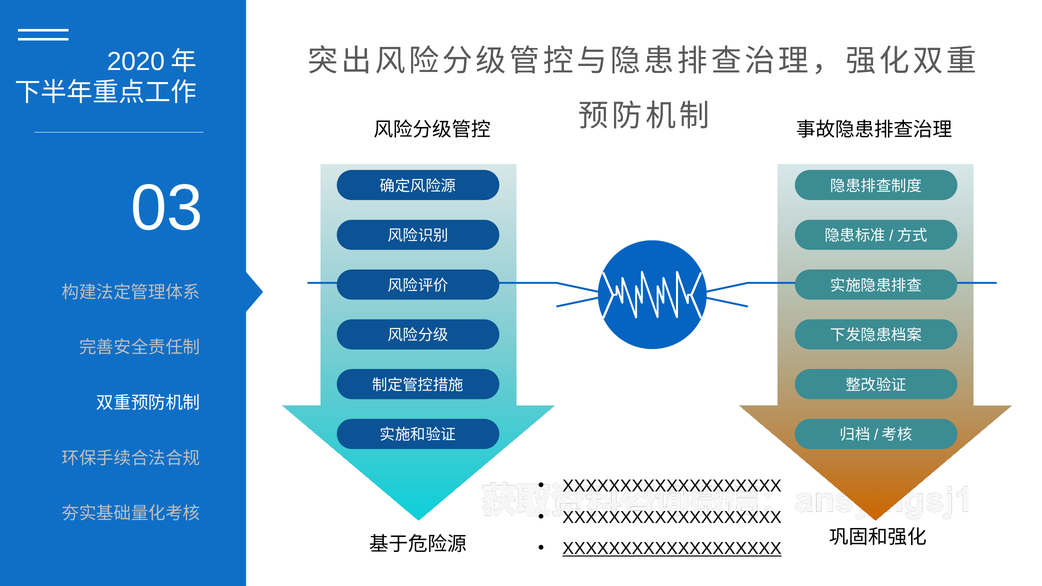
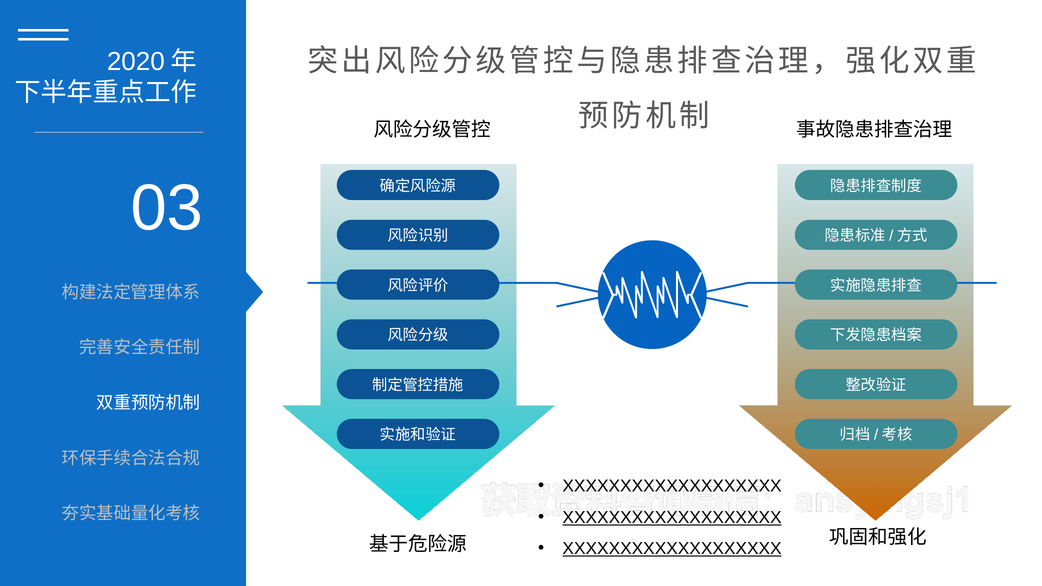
XXXXXXXXXXXXXXXXXXX underline: none -> present (672, 518)
